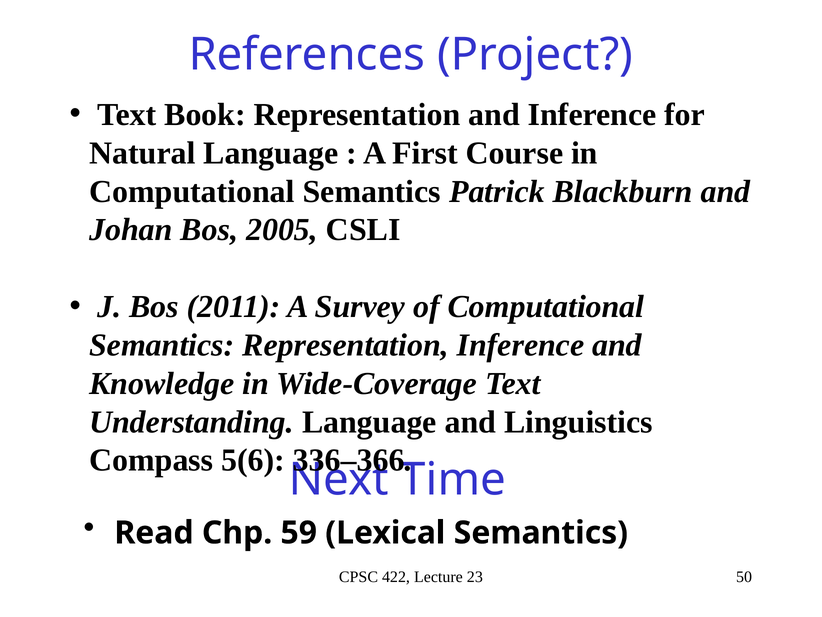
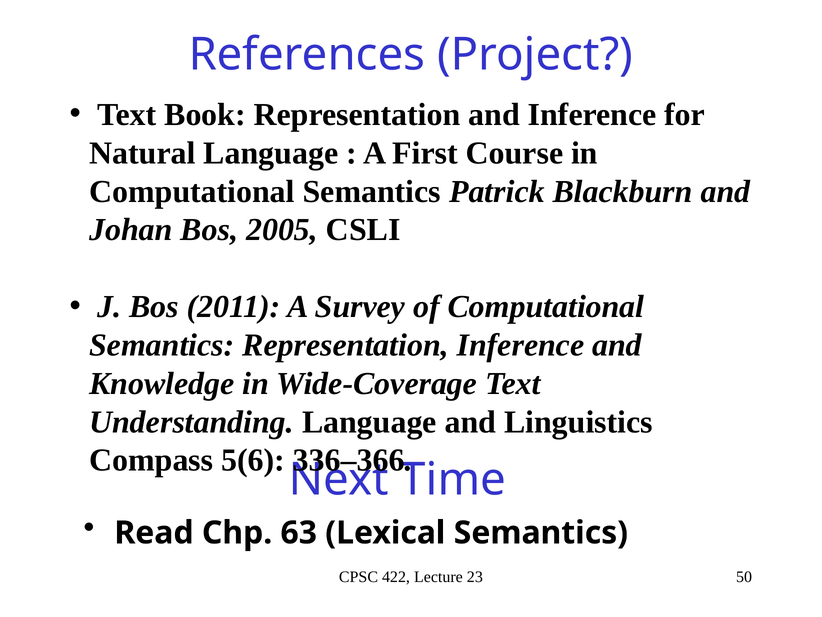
59: 59 -> 63 (299, 532)
